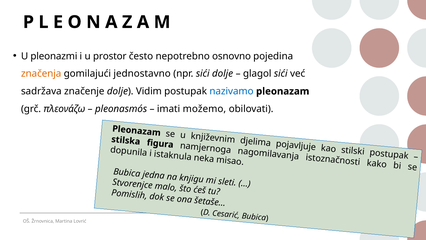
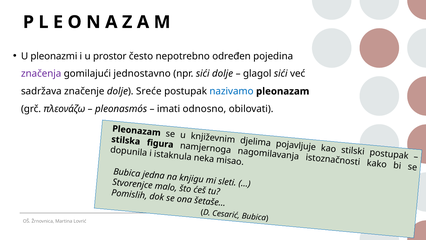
osnovno: osnovno -> određen (232, 56)
značenja colour: orange -> purple (41, 74)
Vidim: Vidim -> Sreće (149, 91)
možemo: možemo -> odnosno (204, 109)
